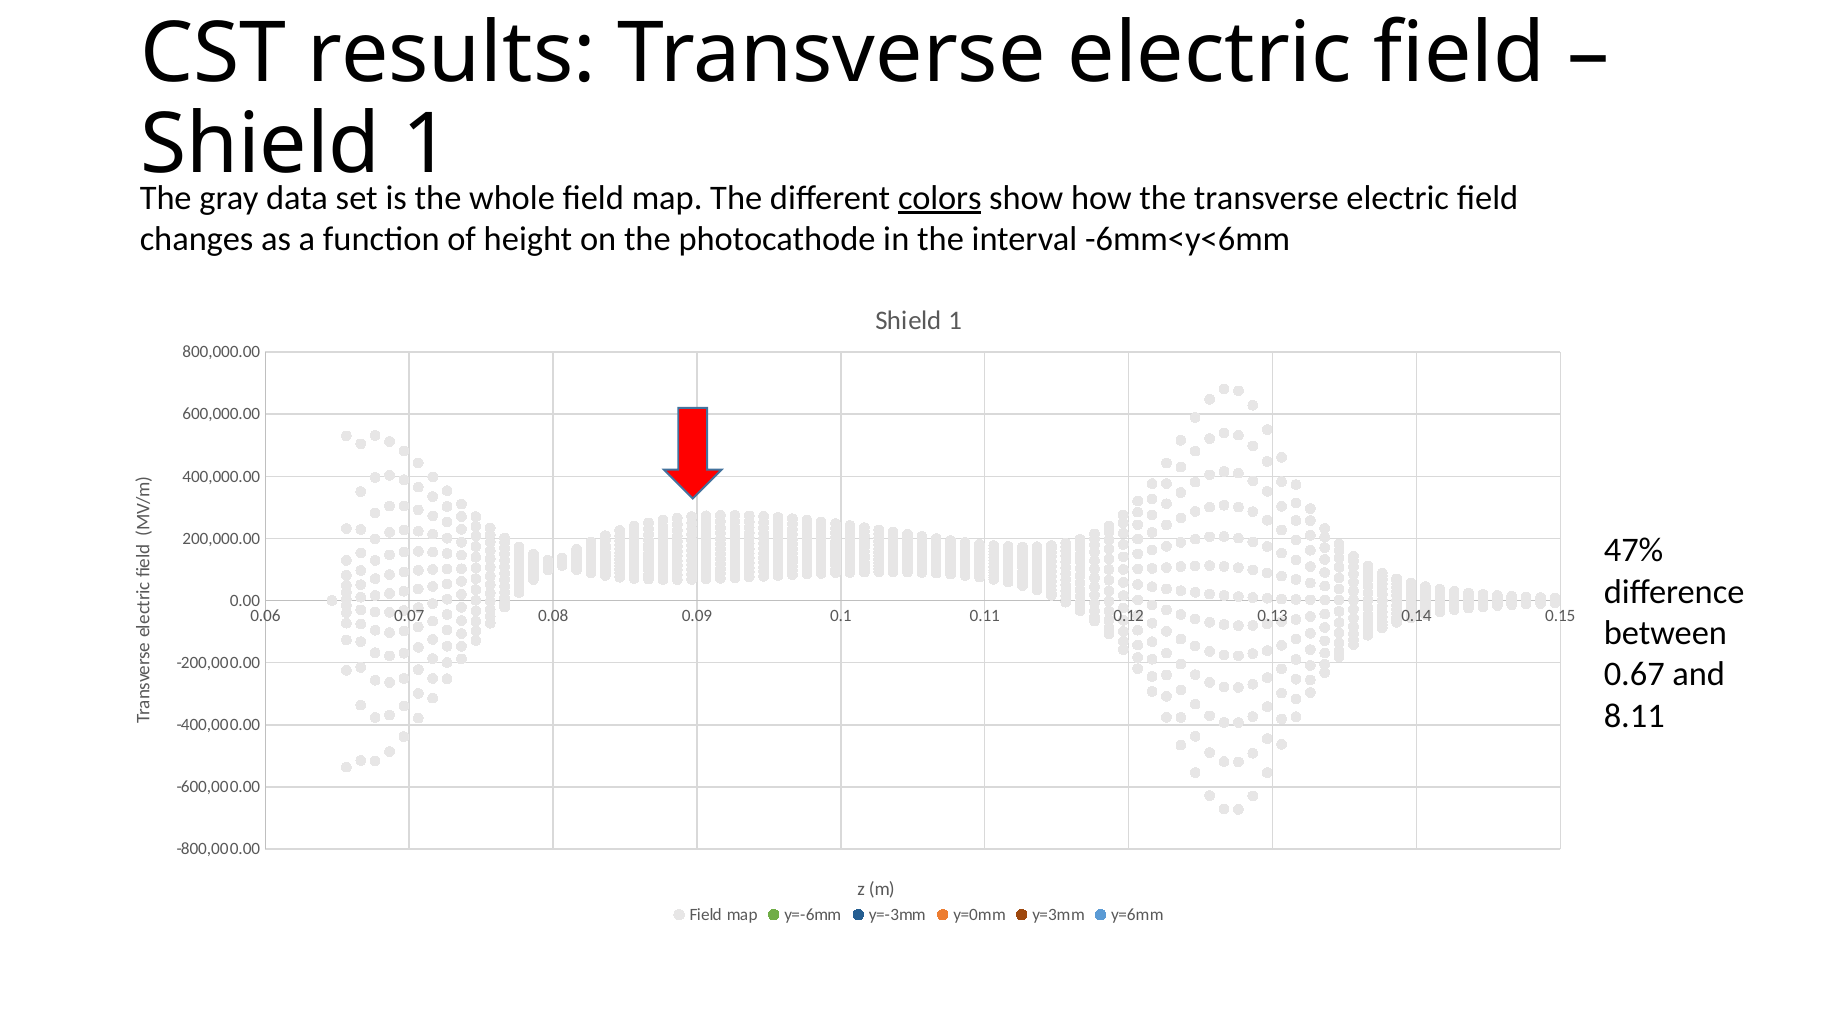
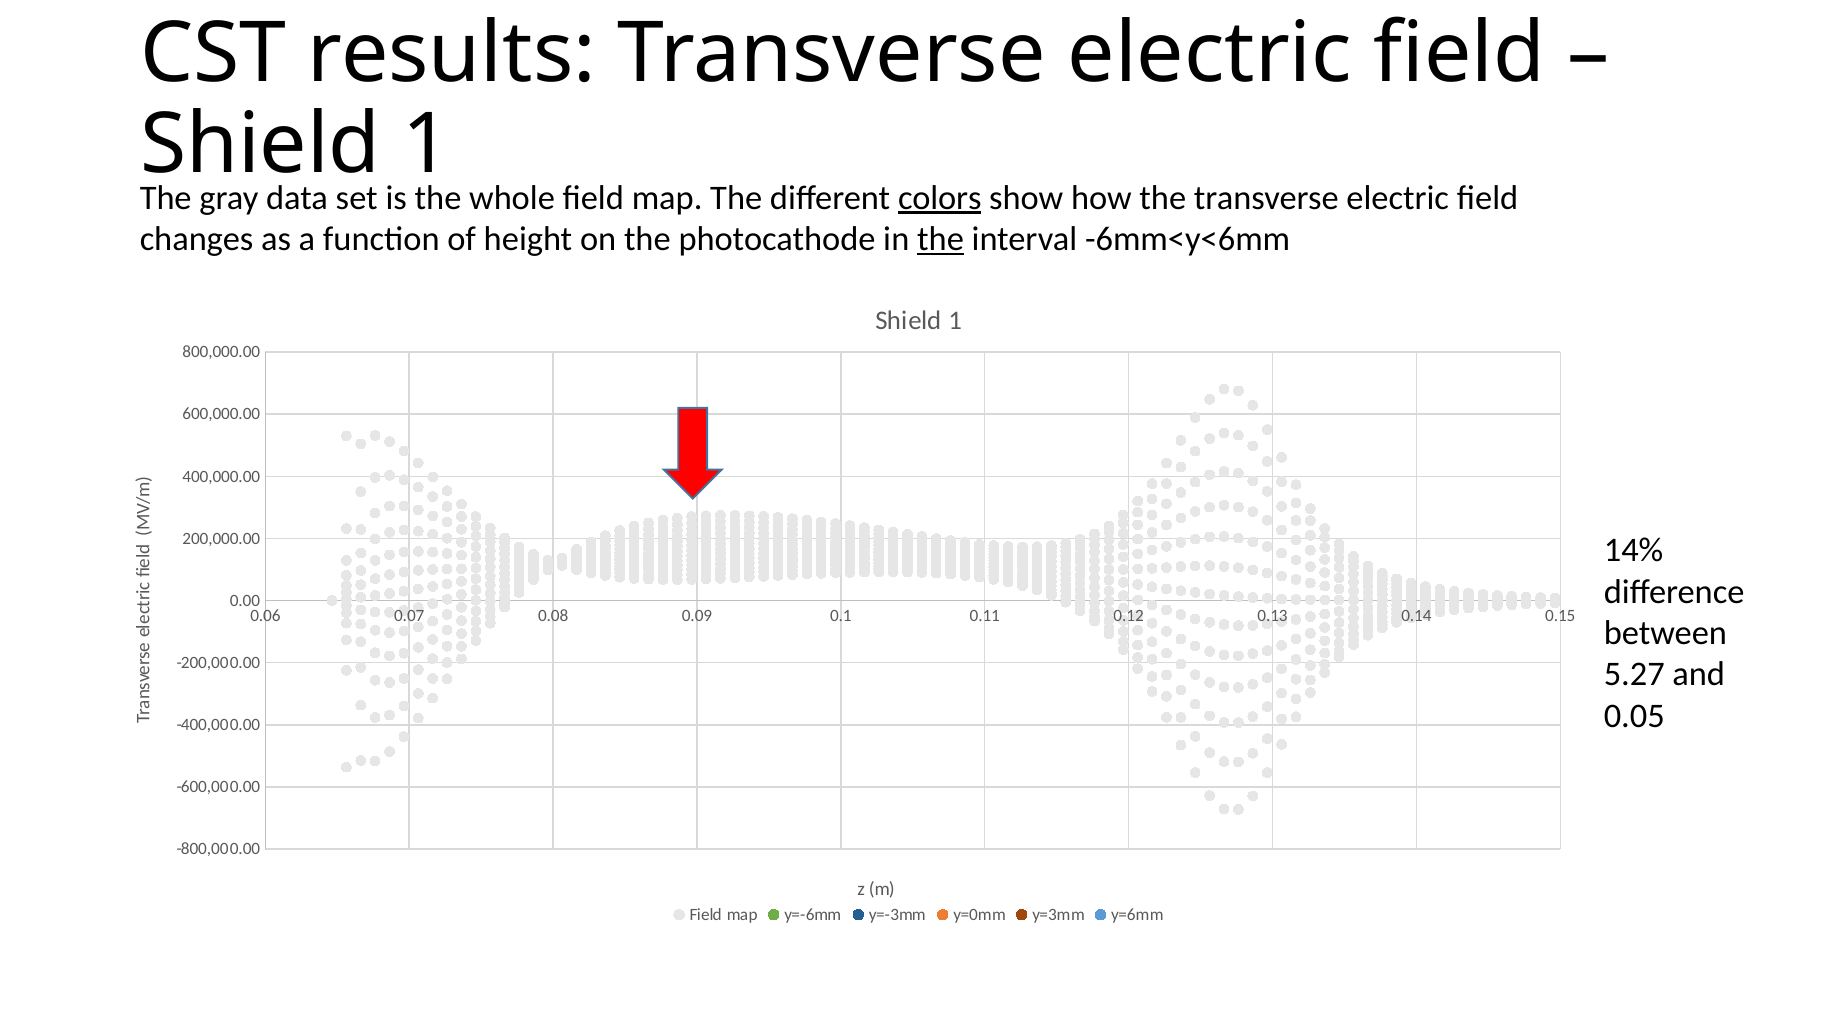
the underline: none -> present (941, 239)
47%: 47% -> 14% (1634, 551)
0.67: 0.67 -> 5.27 (1634, 675)
8.11: 8.11 -> 0.05 (1634, 716)
